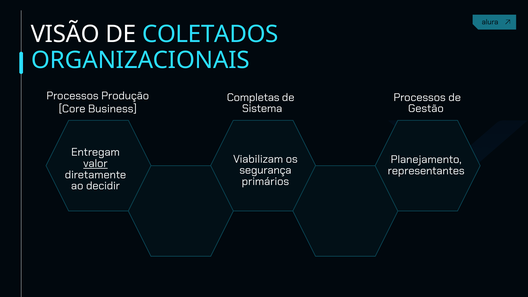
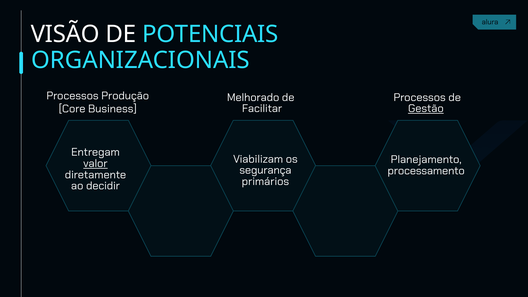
COLETADOS: COLETADOS -> POTENCIAIS (210, 34)
Completas: Completas -> Melhorado (253, 97)
Sistema: Sistema -> Facilitar (262, 109)
Gestão underline: none -> present (426, 109)
representantes: representantes -> processamento (426, 171)
